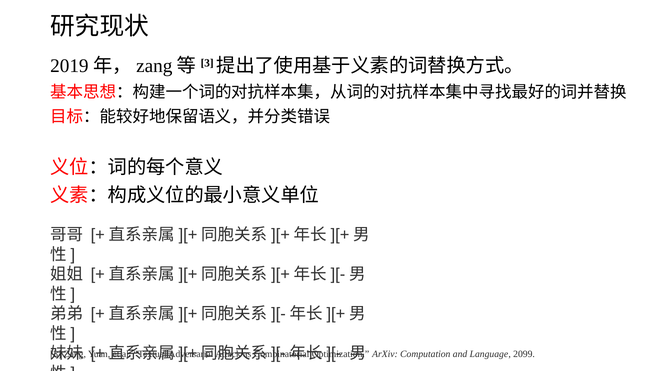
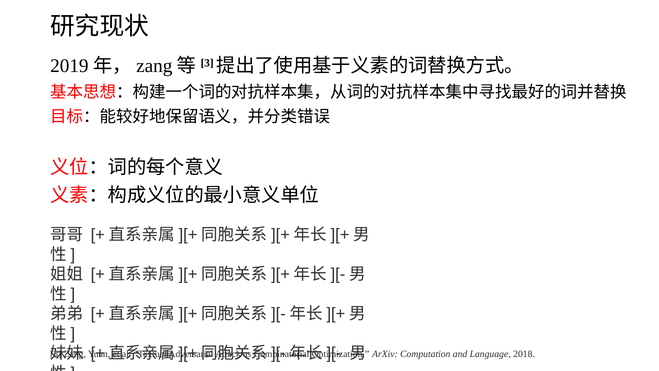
2099: 2099 -> 2018 (524, 354)
